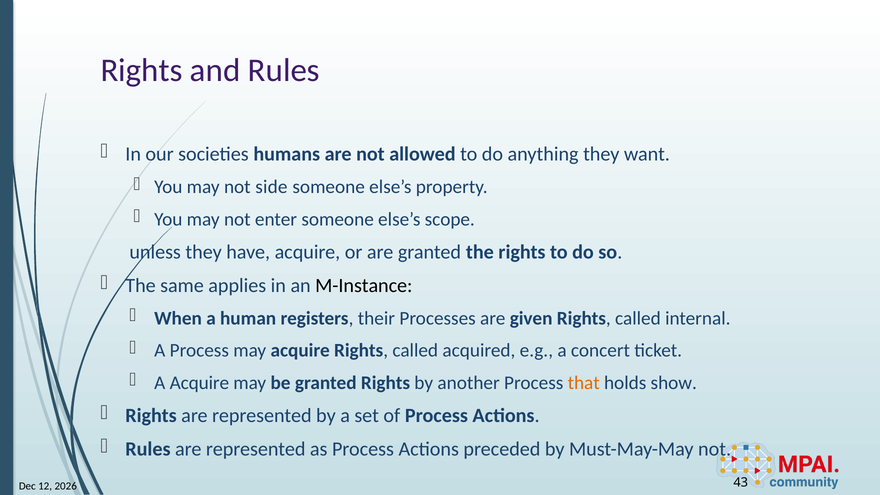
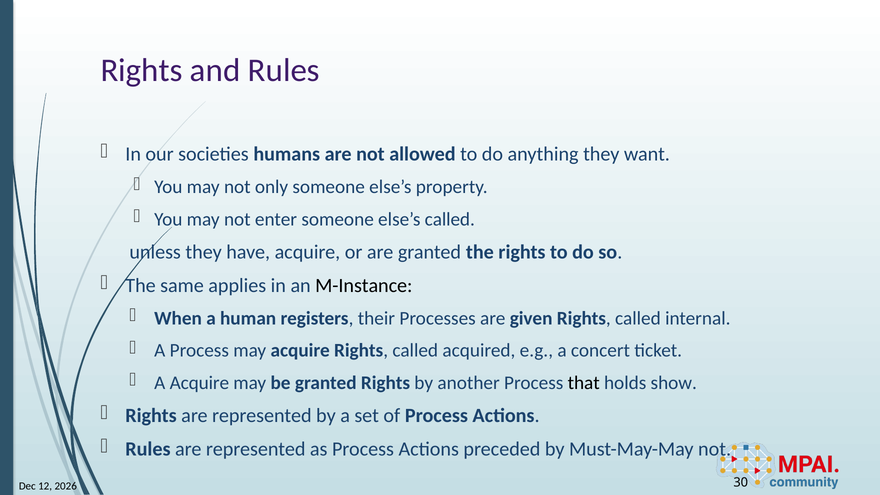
side: side -> only (272, 187)
else’s scope: scope -> called (450, 219)
that colour: orange -> black (584, 383)
43: 43 -> 30 (741, 482)
